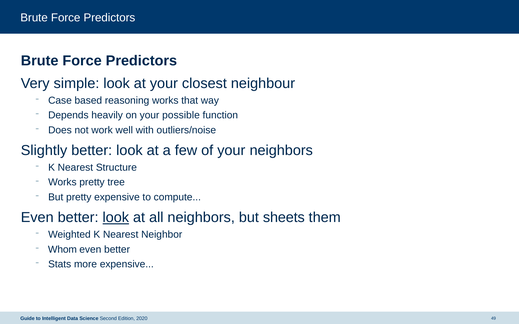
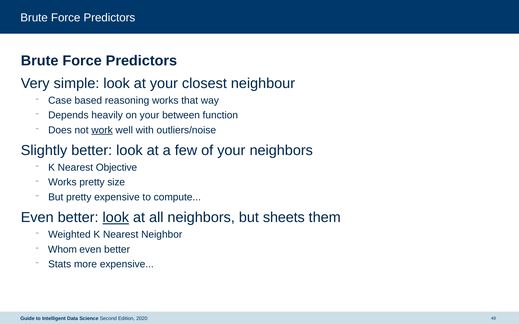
possible: possible -> between (181, 115)
work underline: none -> present (102, 130)
Structure: Structure -> Objective (116, 168)
tree: tree -> size (116, 183)
